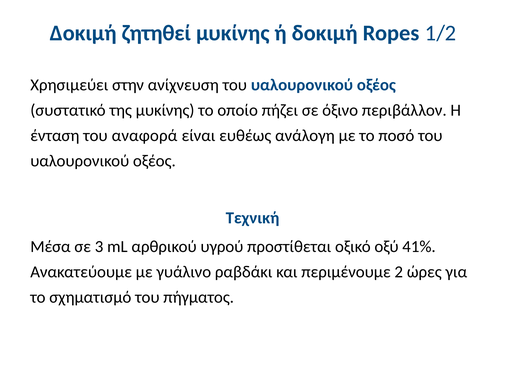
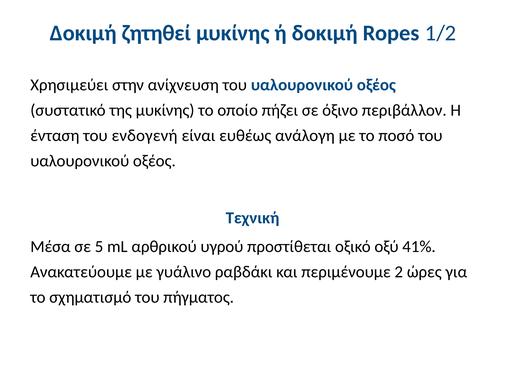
αναφορά: αναφορά -> ενδογενή (145, 135)
3: 3 -> 5 (99, 247)
